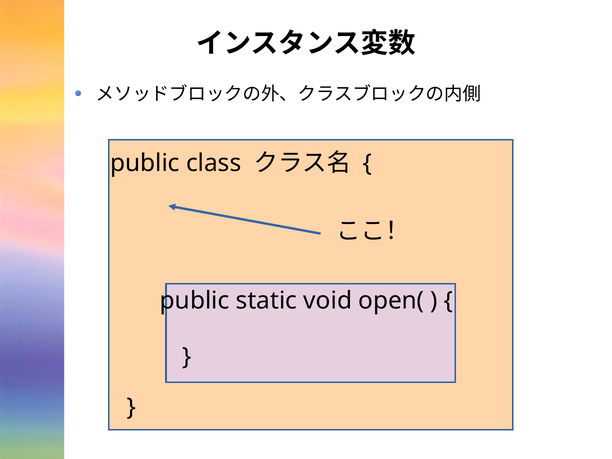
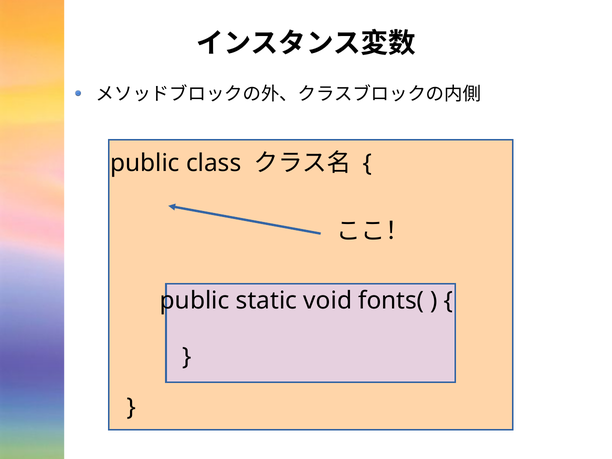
open(: open( -> fonts( (391, 301)
